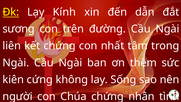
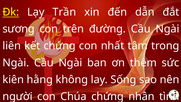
Kính: Kính -> Trần (64, 12)
cứng: cứng -> hằng (40, 79)
